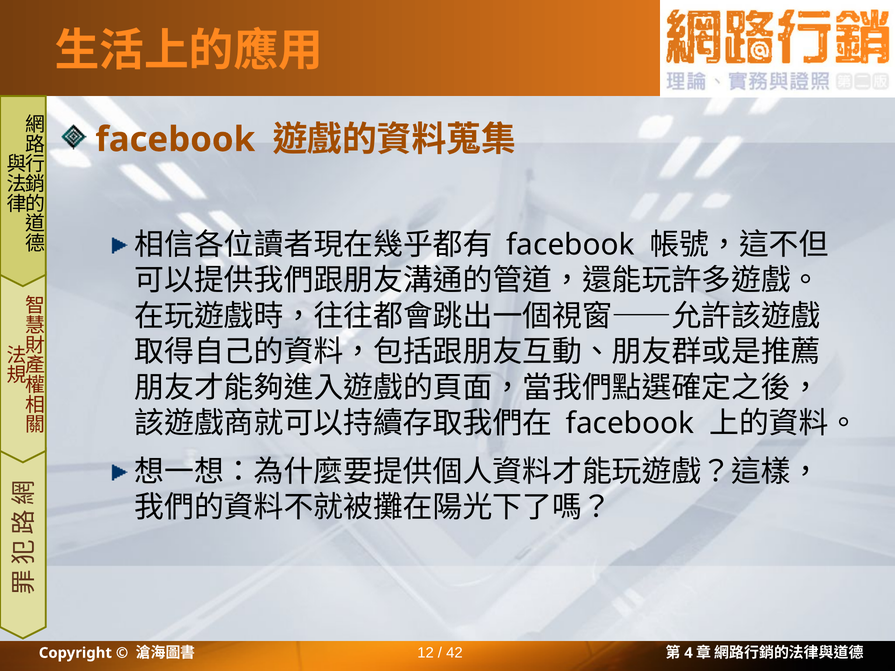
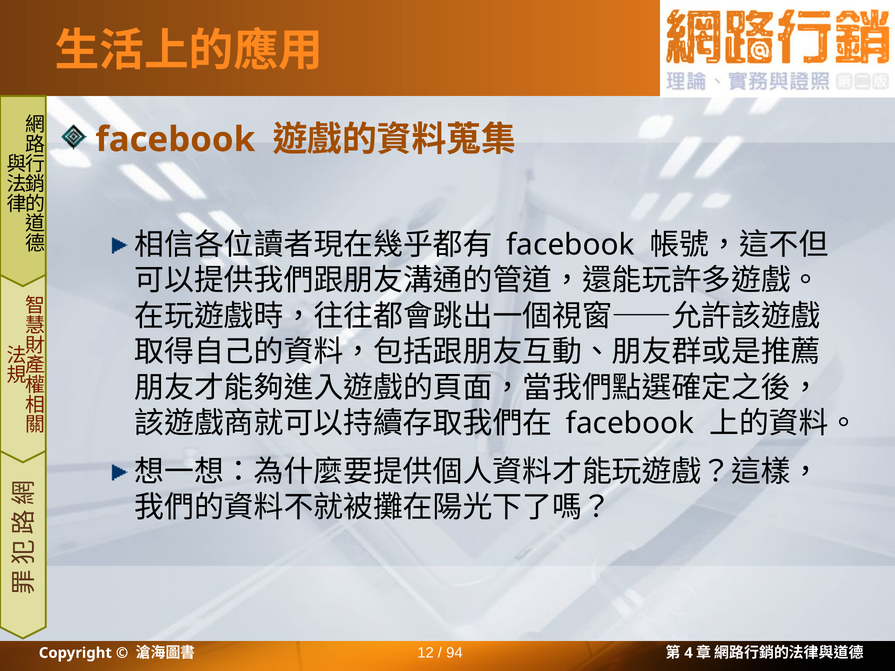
42: 42 -> 94 (454, 653)
